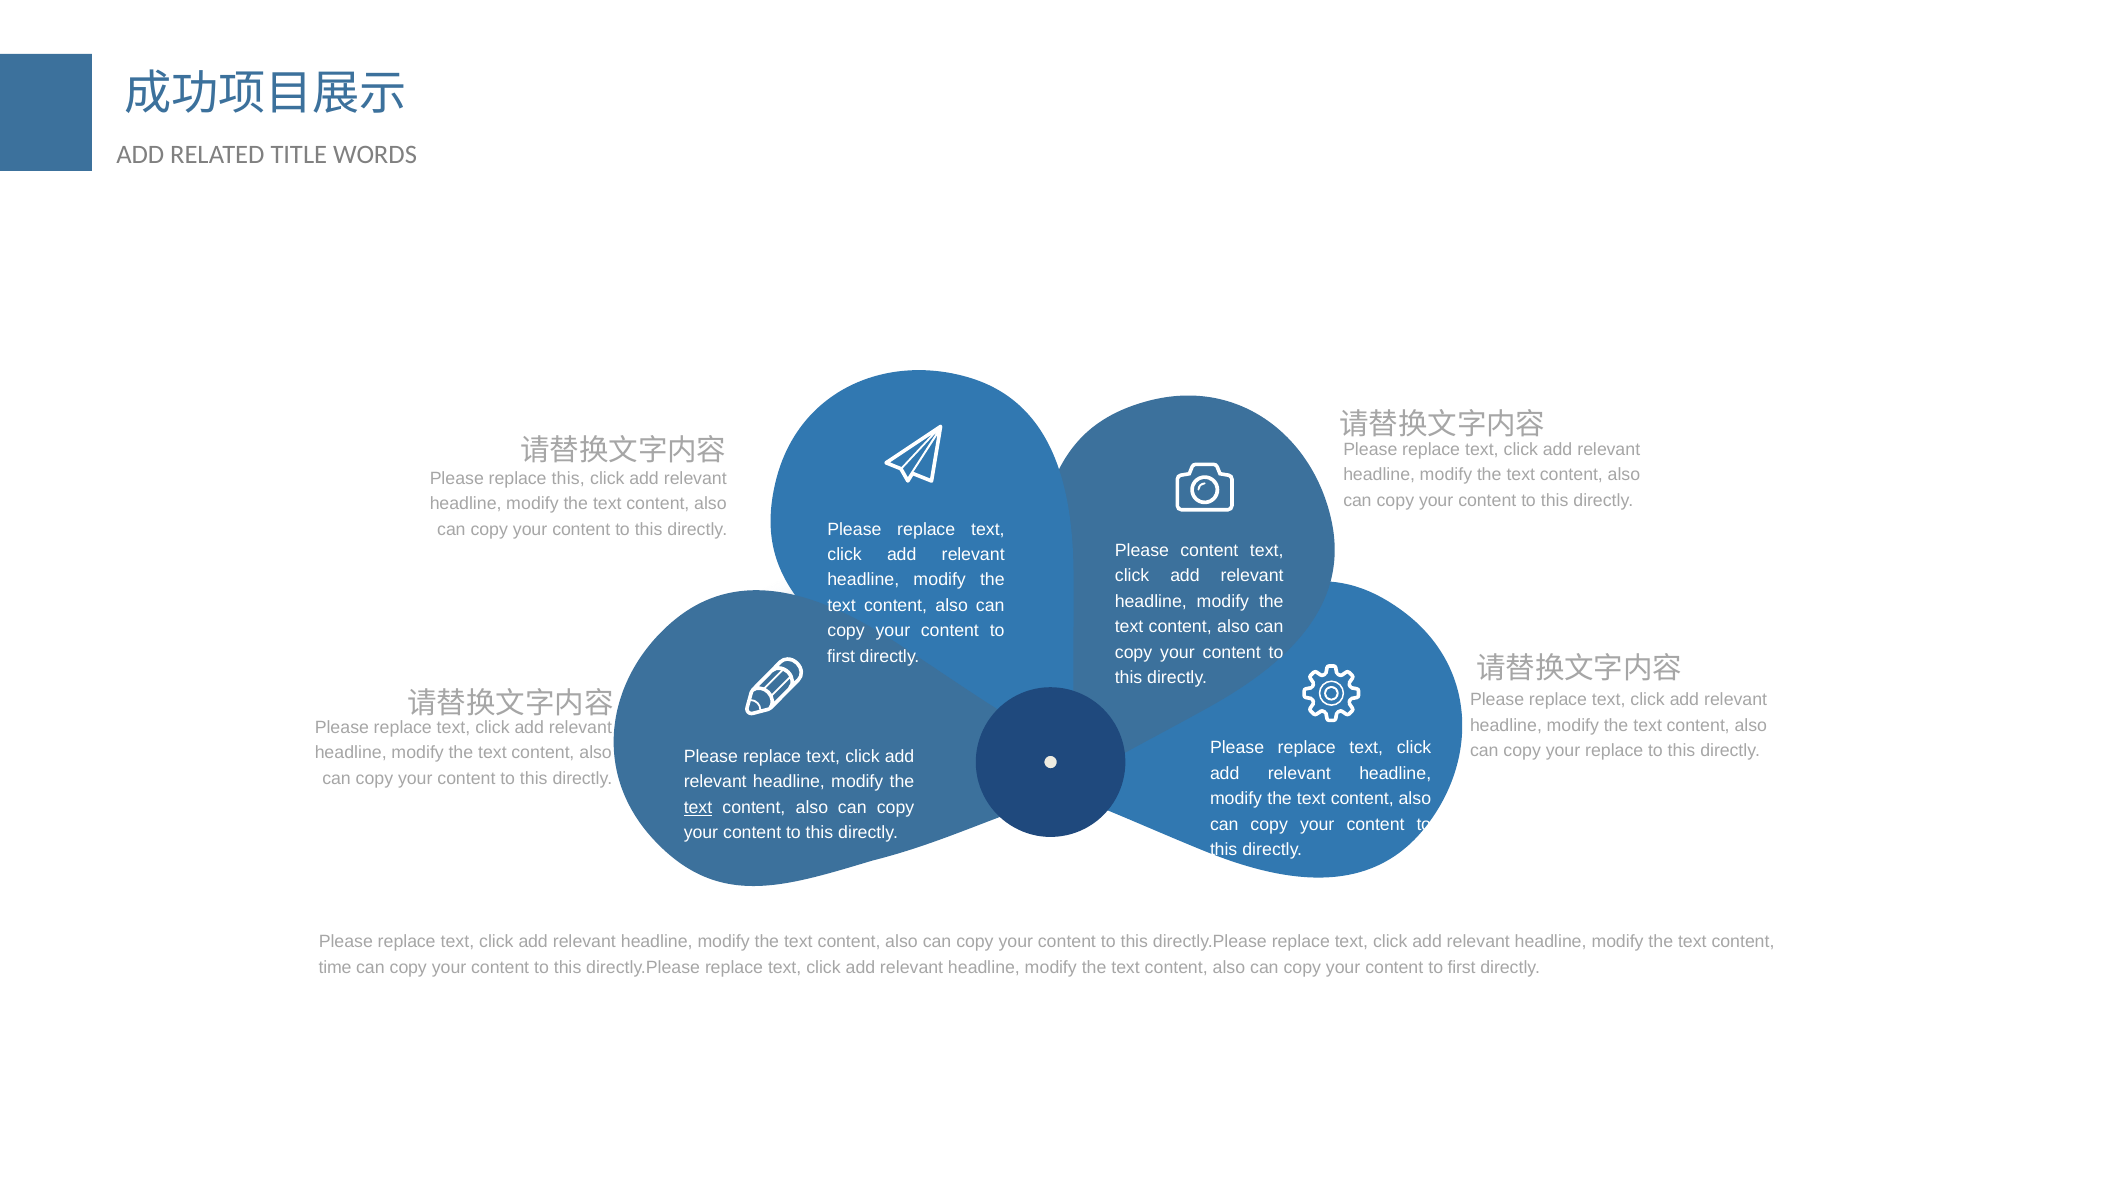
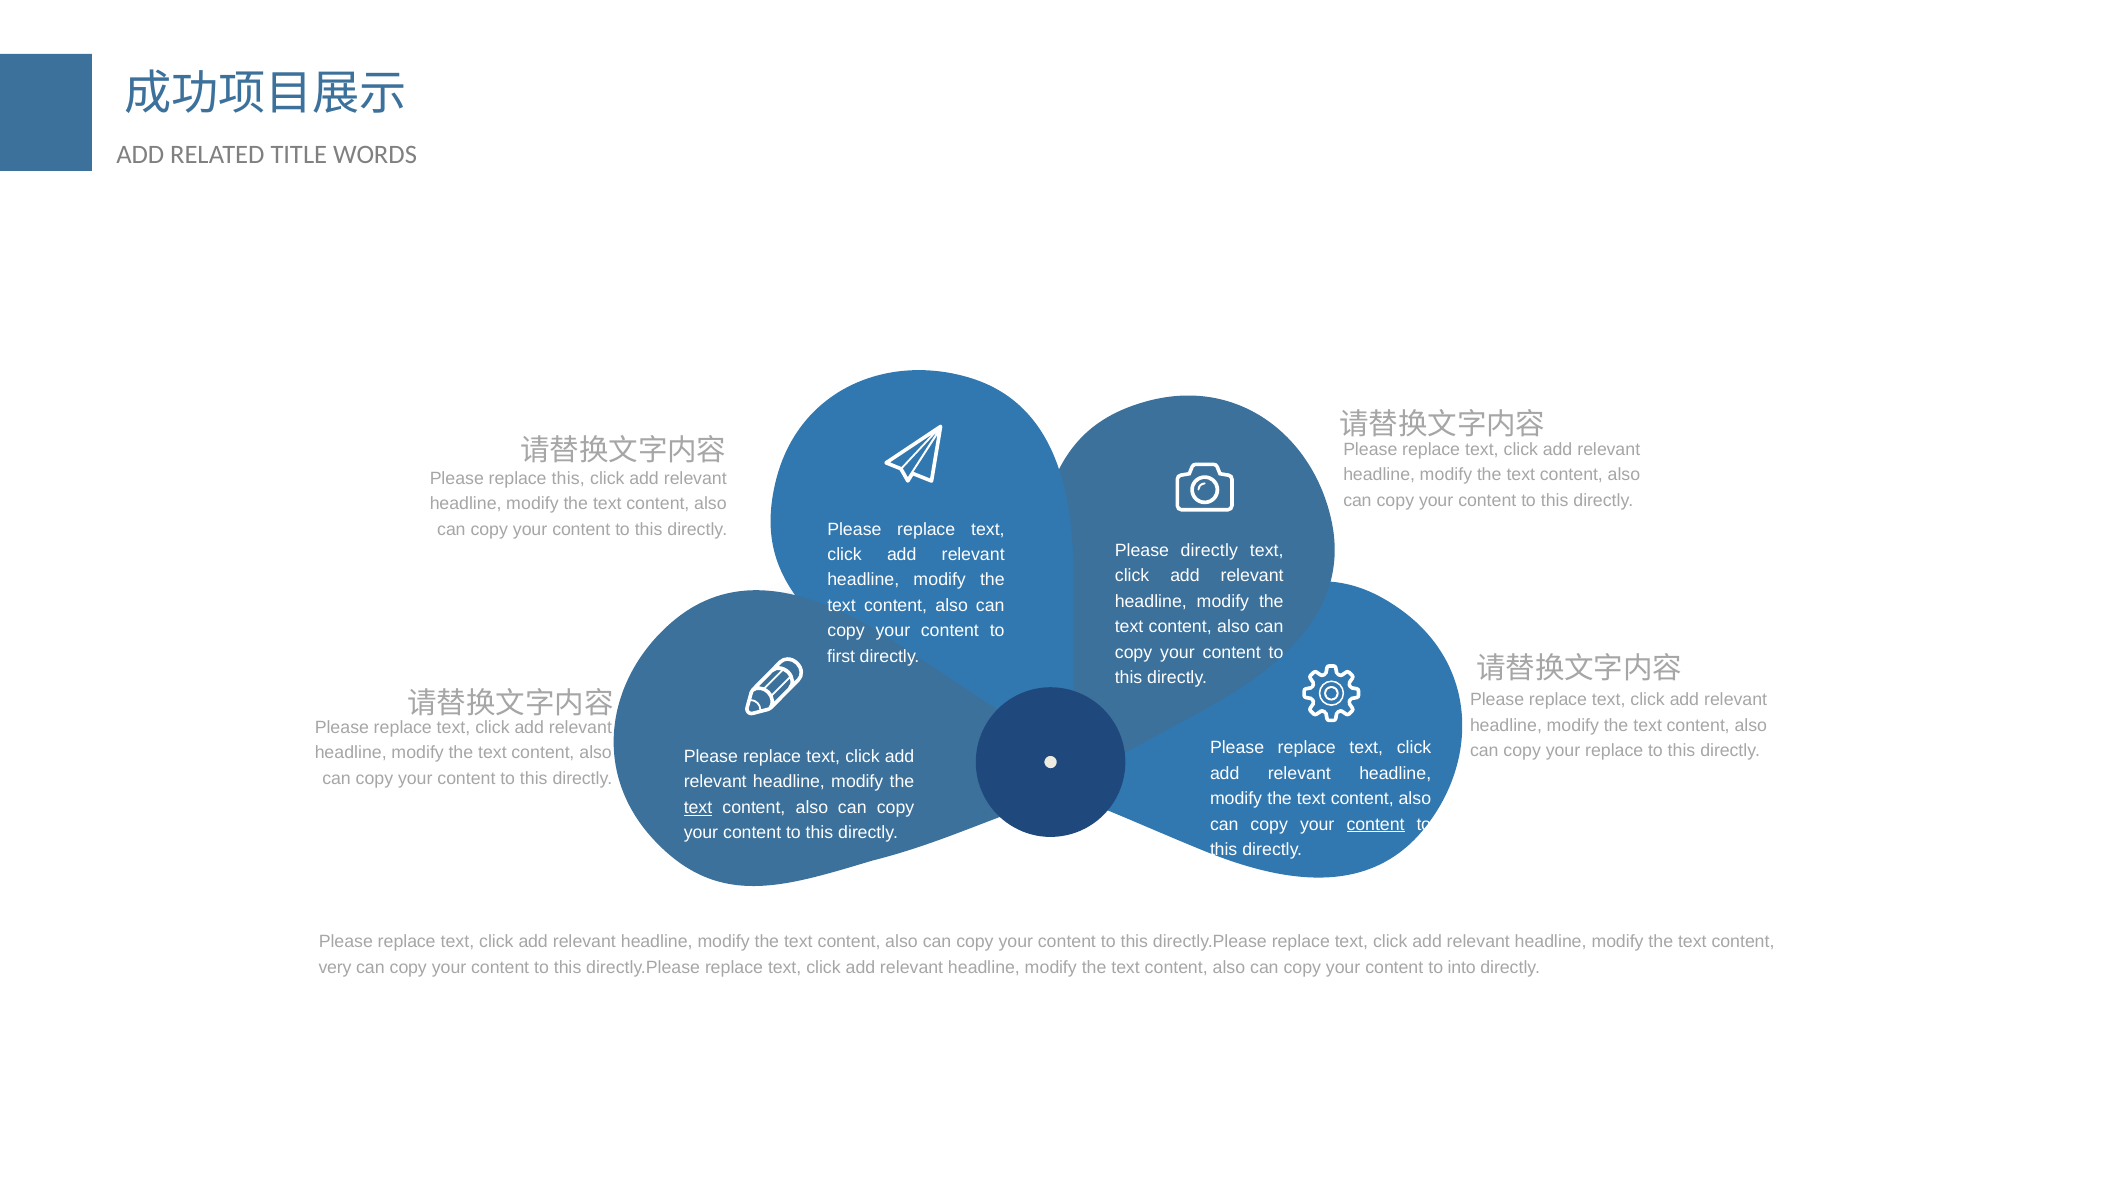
Please content: content -> directly (1209, 550)
content underline: none -> present (1376, 824)
time: time -> very (335, 967)
first: first -> into (1462, 967)
